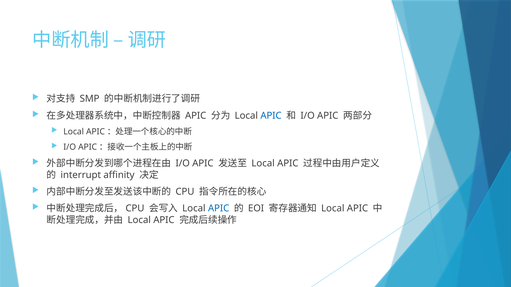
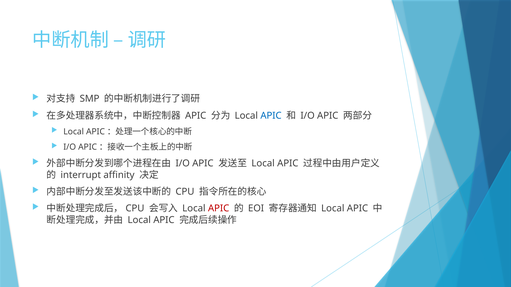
APIC colour: blue -> red (219, 209)
